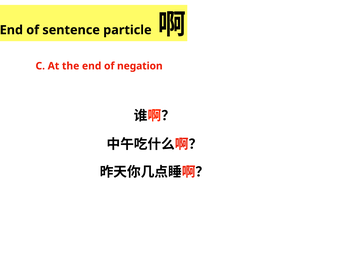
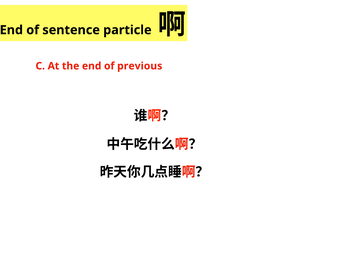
negation: negation -> previous (140, 66)
